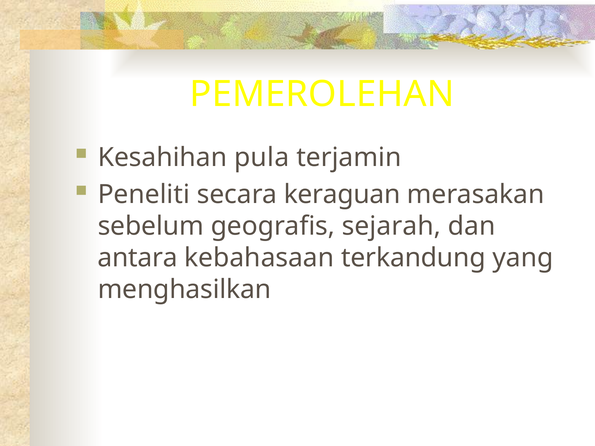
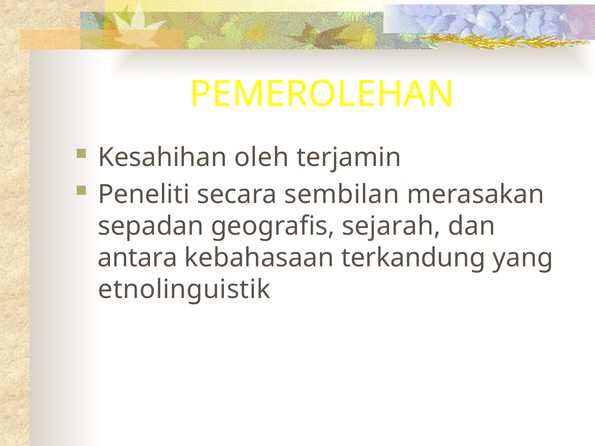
pula: pula -> oleh (262, 157)
keraguan: keraguan -> sembilan (342, 194)
sebelum: sebelum -> sepadan (151, 226)
menghasilkan: menghasilkan -> etnolinguistik (184, 290)
